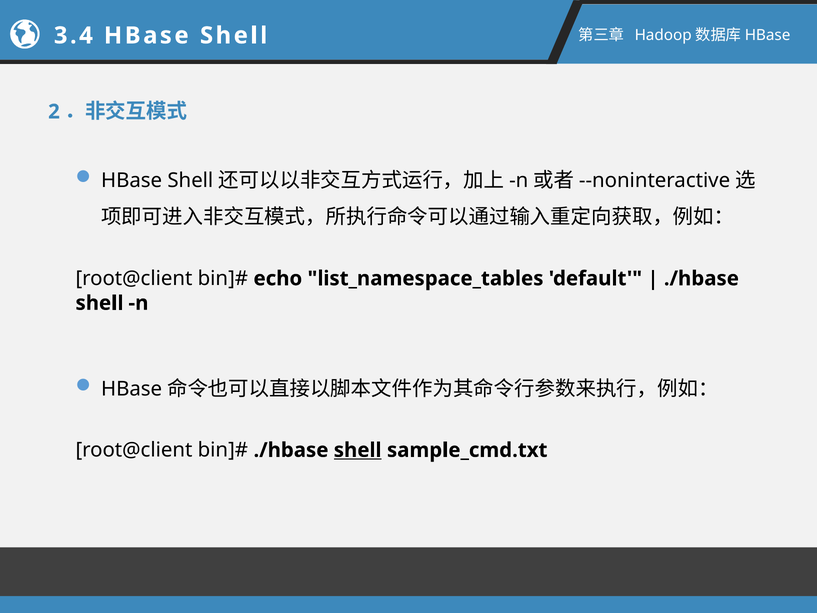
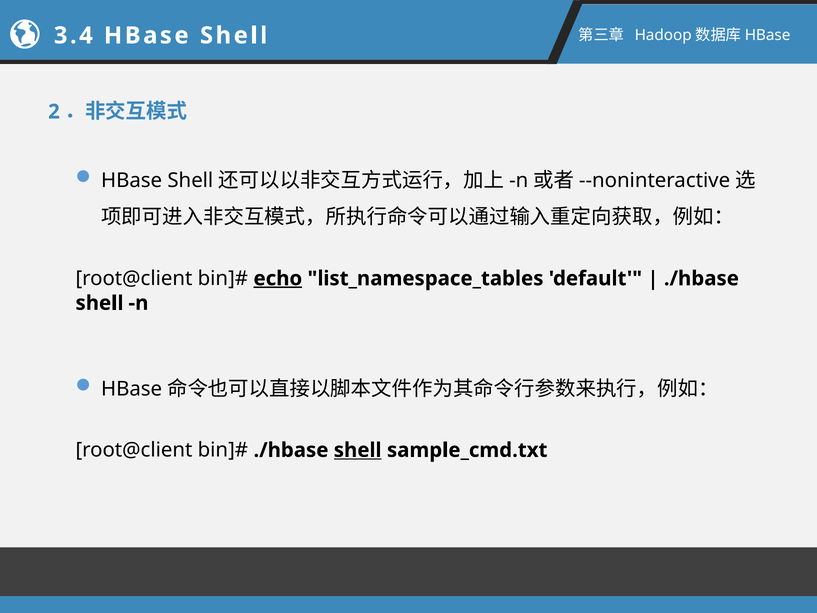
echo underline: none -> present (278, 278)
